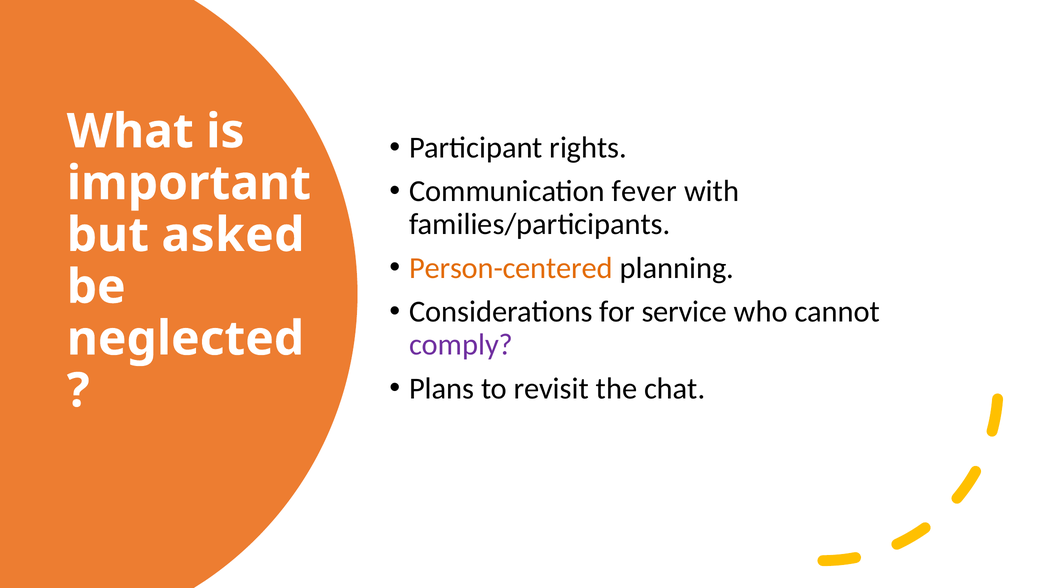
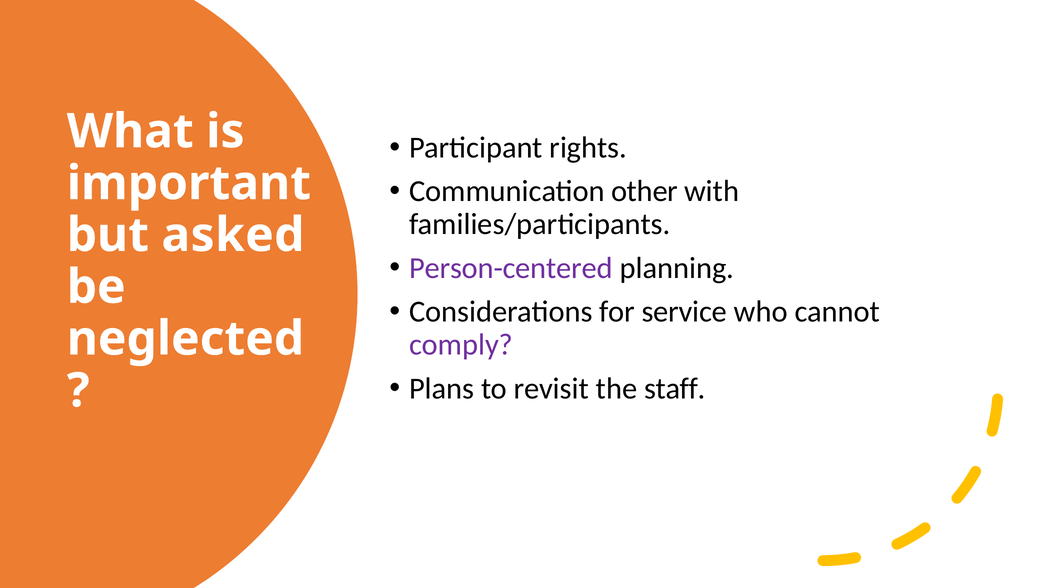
fever: fever -> other (645, 192)
Person-centered colour: orange -> purple (511, 268)
chat: chat -> staff (675, 389)
